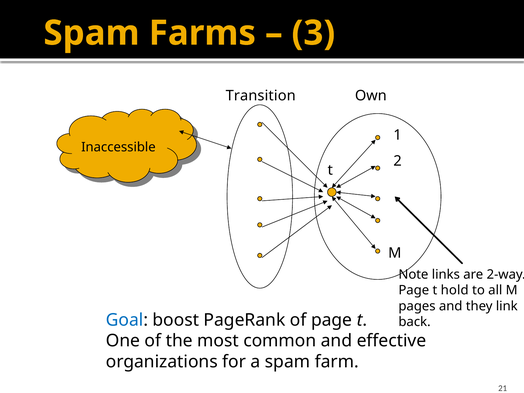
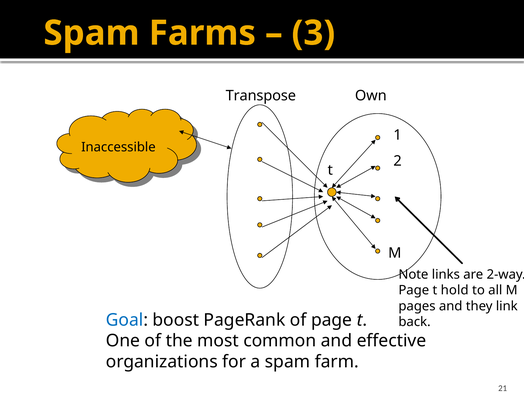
Transition: Transition -> Transpose (261, 96)
